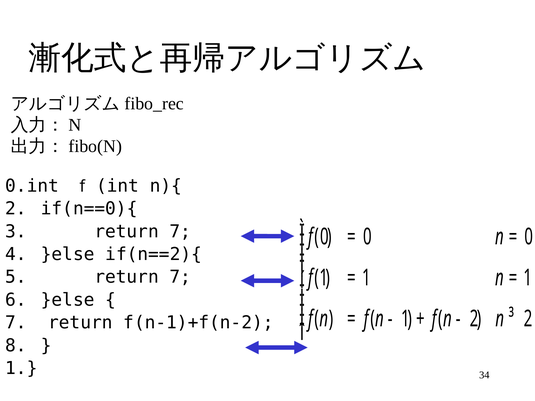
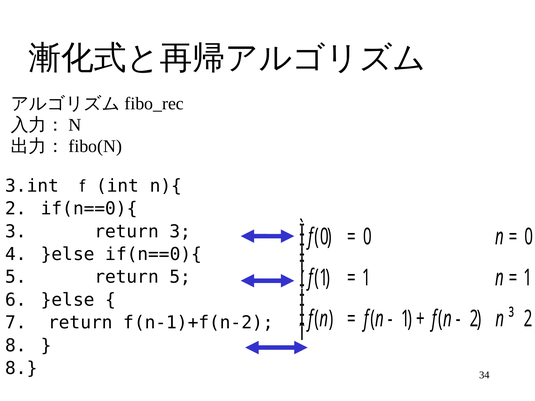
0.int: 0.int -> 3.int (32, 186)
3 return 7: 7 -> 3 (180, 232)
}else if(n==2){: if(n==2){ -> if(n==0){ (154, 254)
5 return 7: 7 -> 5 (180, 277)
1: 1 -> 8 (21, 369)
